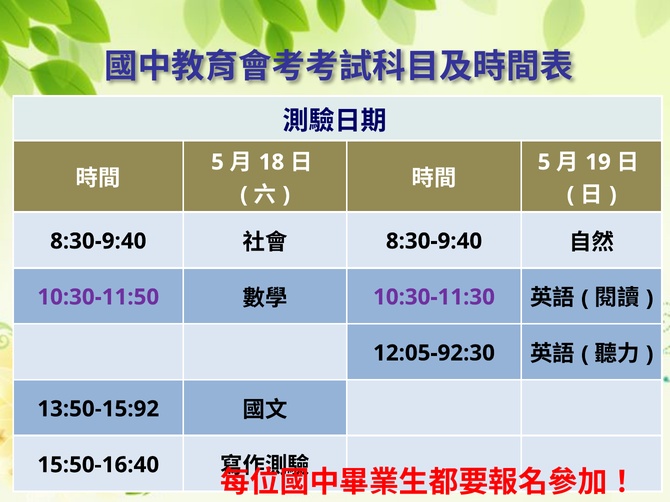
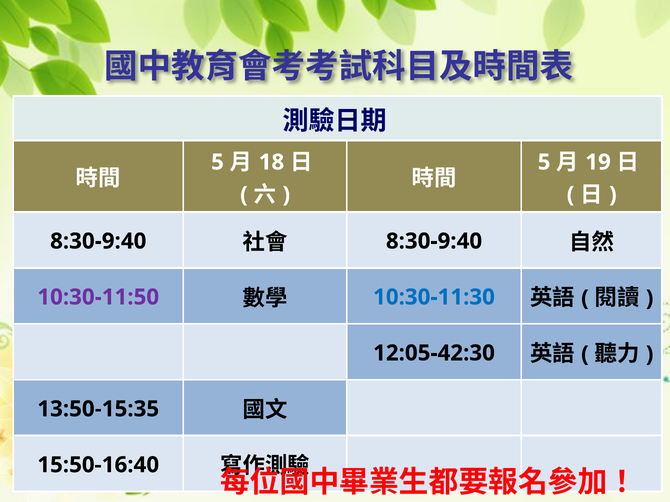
10:30-11:30 colour: purple -> blue (434, 297)
12:05-92:30: 12:05-92:30 -> 12:05-42:30 (434, 353)
13:50-15:92: 13:50-15:92 -> 13:50-15:35 (98, 409)
